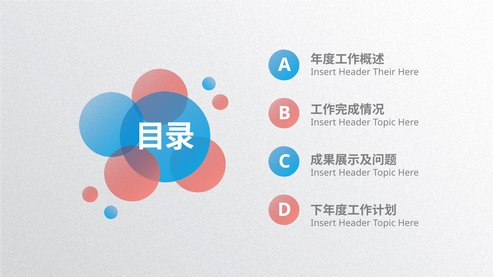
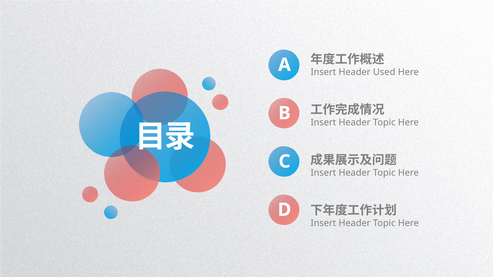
Their: Their -> Used (384, 72)
